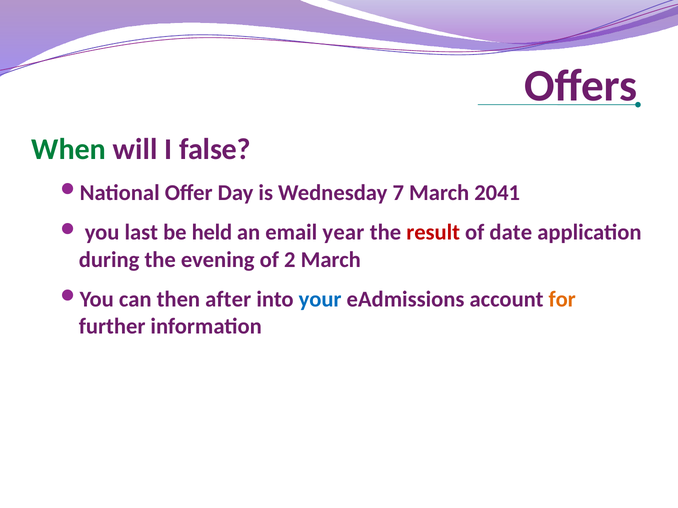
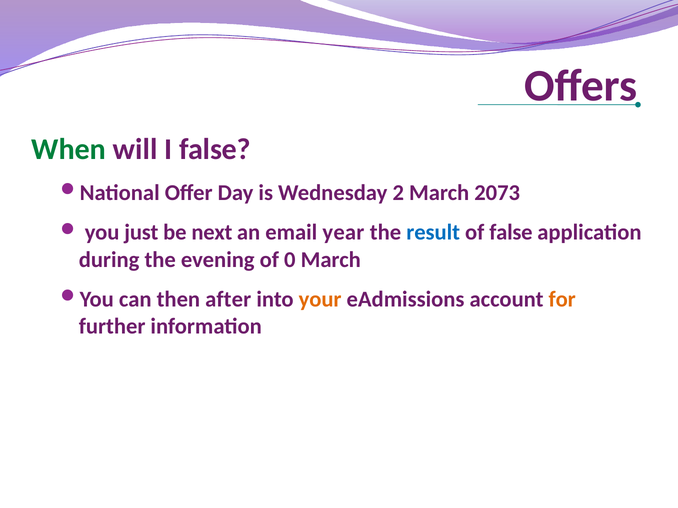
7: 7 -> 2 (398, 193)
2041: 2041 -> 2073 (497, 193)
last: last -> just (141, 233)
held: held -> next (212, 233)
result colour: red -> blue (433, 233)
of date: date -> false (511, 233)
2: 2 -> 0 (290, 260)
your colour: blue -> orange (320, 299)
